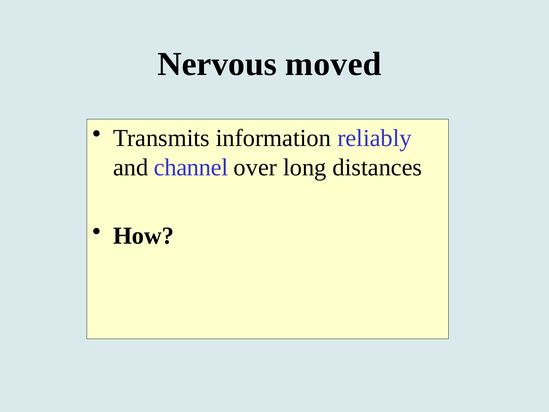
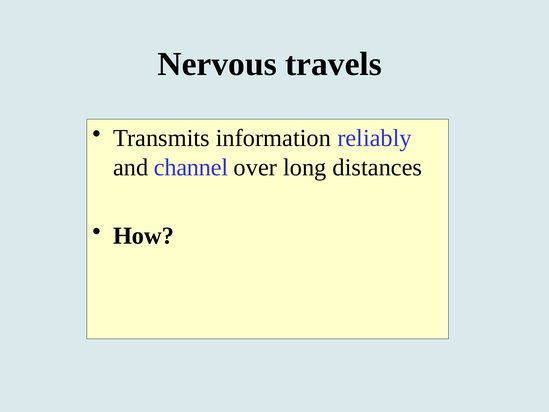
moved: moved -> travels (334, 64)
